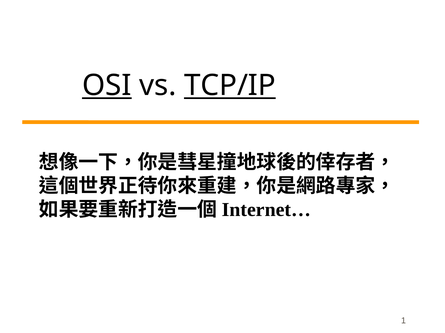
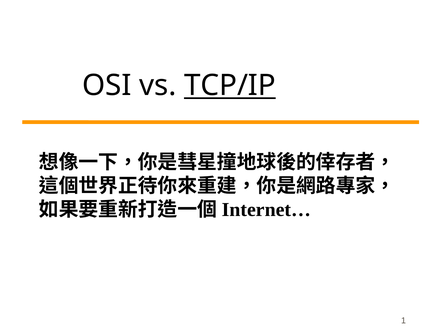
OSI underline: present -> none (107, 86)
